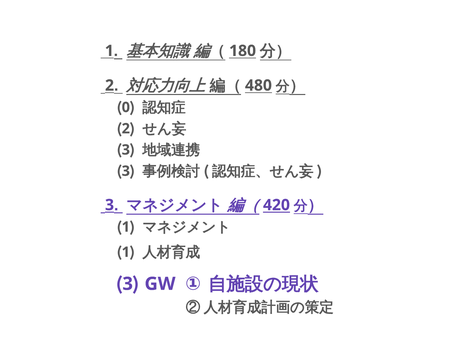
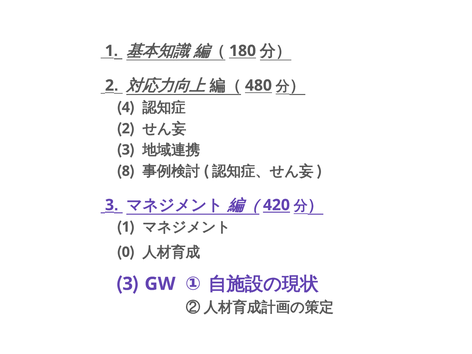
0: 0 -> 4 (126, 107)
3: 3 -> 8 (126, 171)
1: 1 -> 0 (126, 252)
